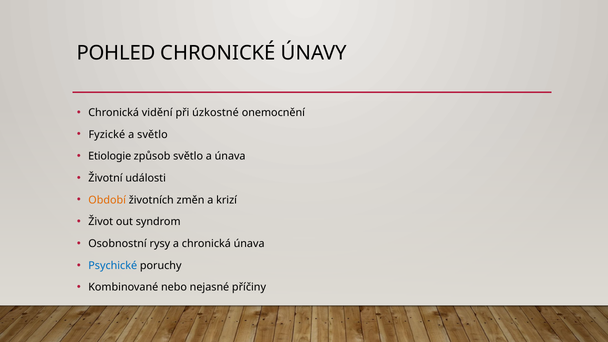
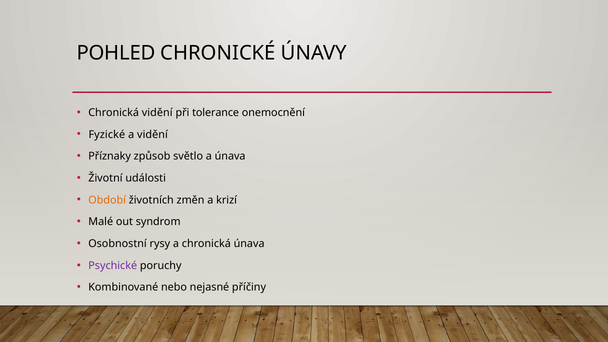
úzkostné: úzkostné -> tolerance (216, 113)
a světlo: světlo -> vidění (152, 134)
Etiologie: Etiologie -> Příznaky (110, 156)
Život: Život -> Malé (101, 222)
Psychické colour: blue -> purple (113, 266)
